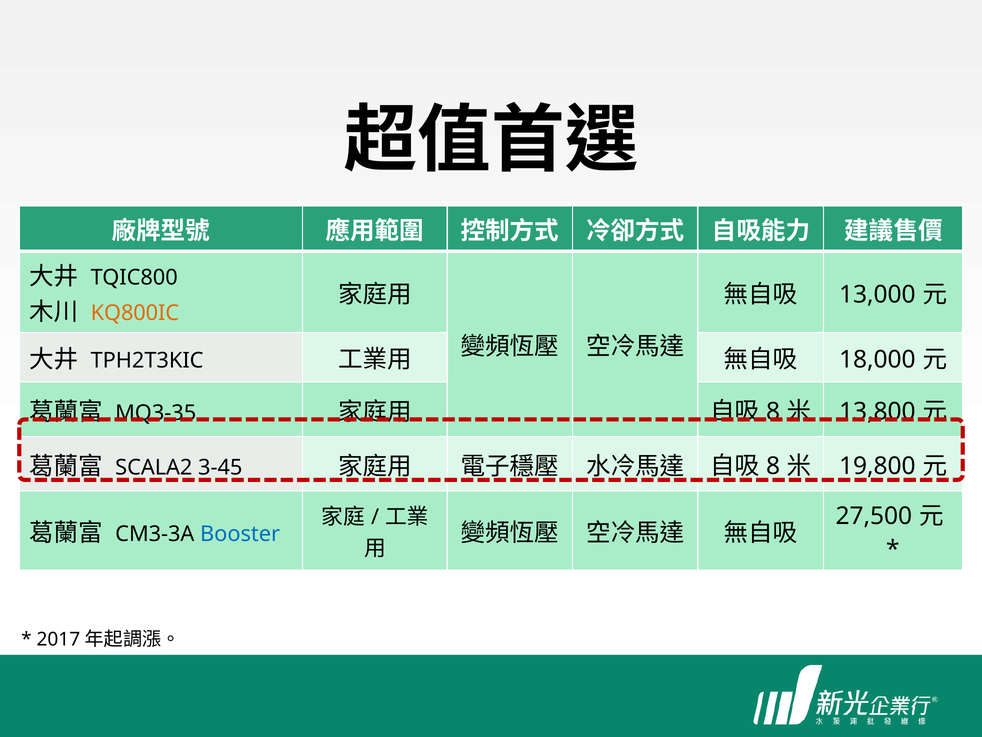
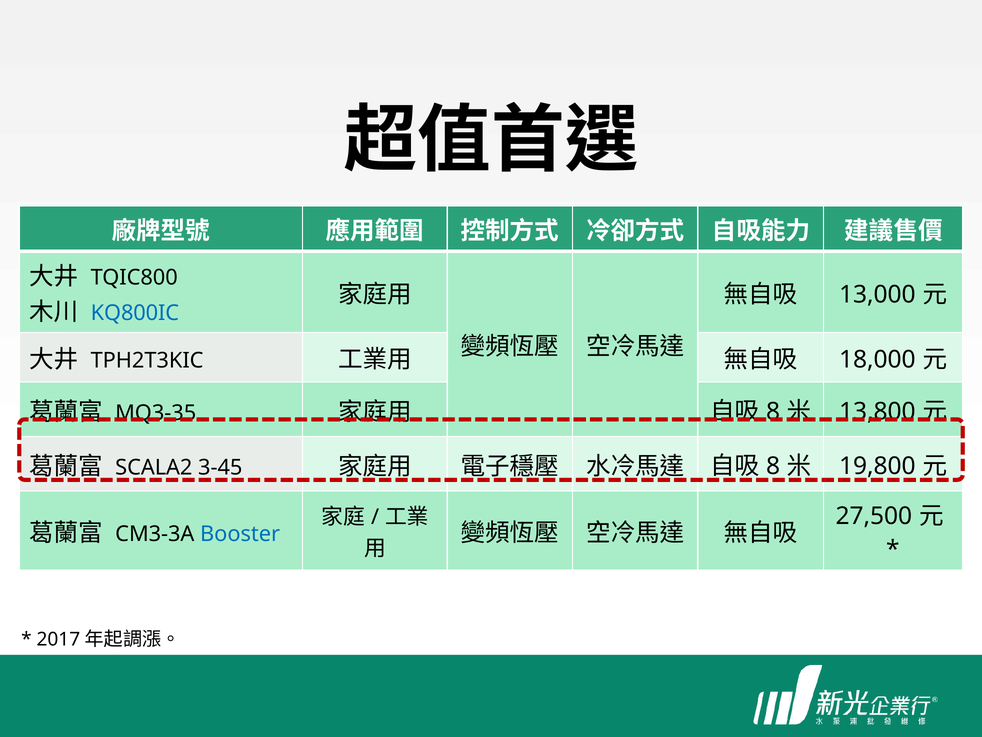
KQ800IC colour: orange -> blue (135, 313)
